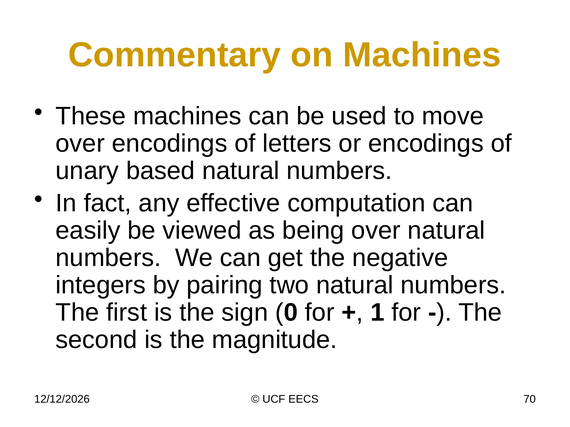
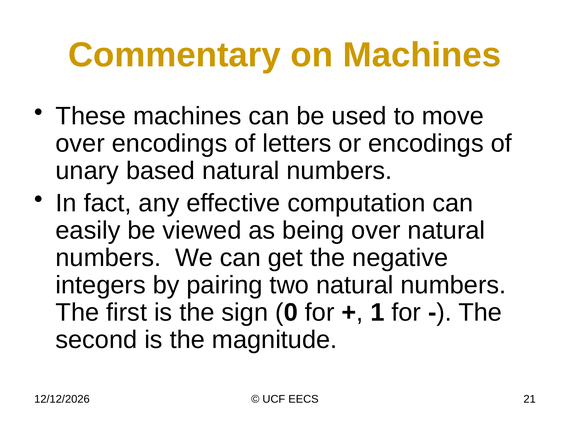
70: 70 -> 21 (530, 400)
